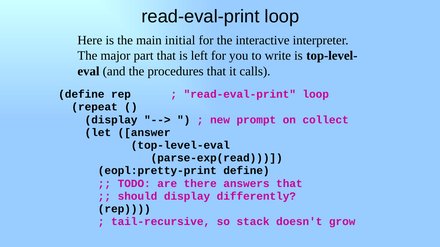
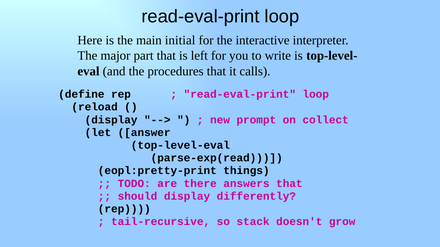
repeat: repeat -> reload (95, 107)
eopl:pretty-print define: define -> things (246, 171)
